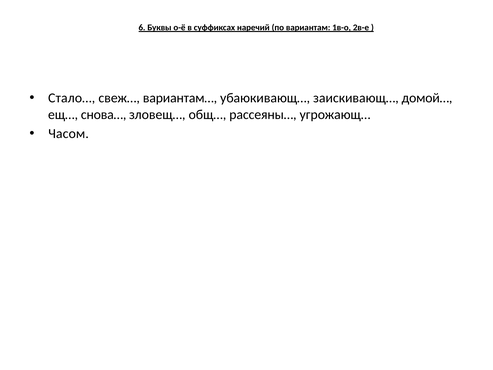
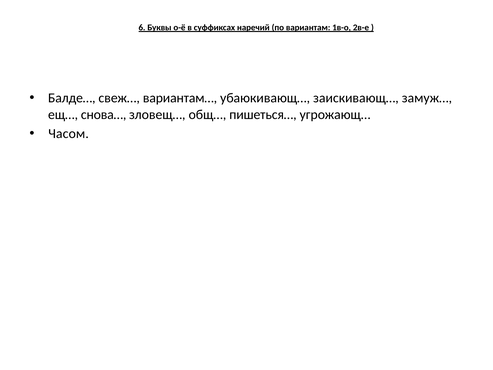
Стало…: Стало… -> Балде… (72, 98)
домой…: домой… -> замуж… (427, 98)
рассеяны…: рассеяны… -> пишеться… (263, 114)
